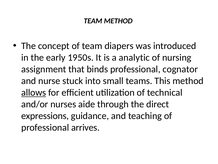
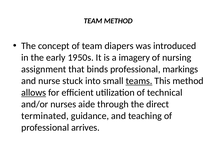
analytic: analytic -> imagery (134, 57)
cognator: cognator -> markings (180, 69)
teams underline: none -> present (139, 81)
expressions: expressions -> terminated (45, 116)
